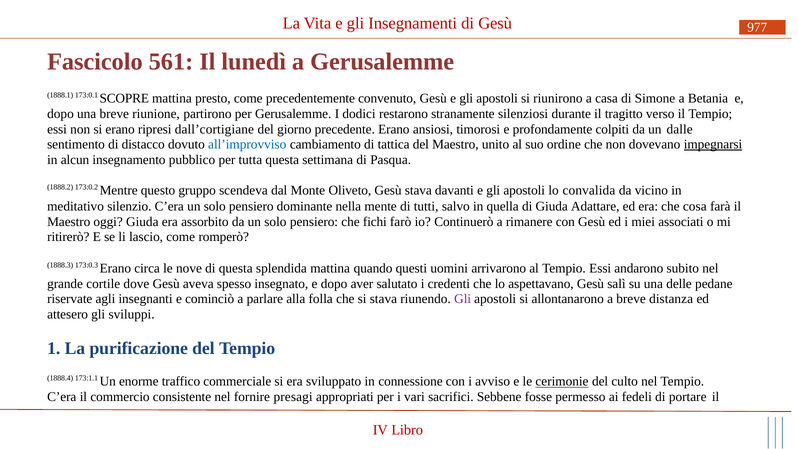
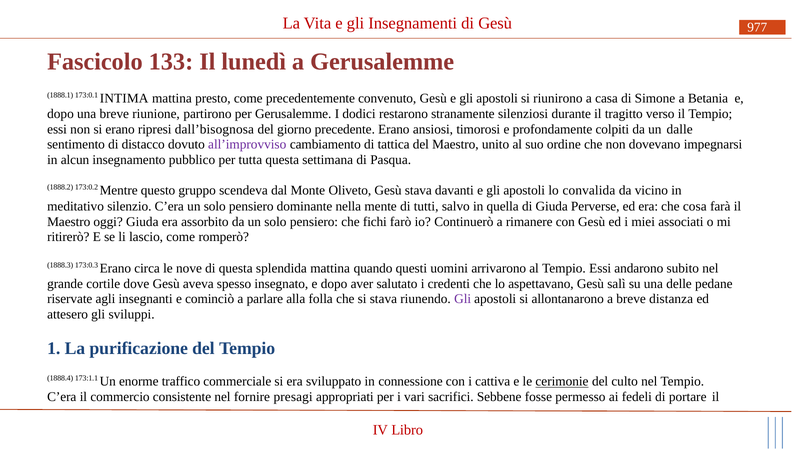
561: 561 -> 133 (171, 62)
SCOPRE: SCOPRE -> INTIMA (124, 99)
dall’cortigiane: dall’cortigiane -> dall’bisognosa (214, 129)
all’improvviso colour: blue -> purple (247, 145)
impegnarsi underline: present -> none (713, 145)
Adattare: Adattare -> Perverse (595, 207)
avviso: avviso -> cattiva (493, 382)
